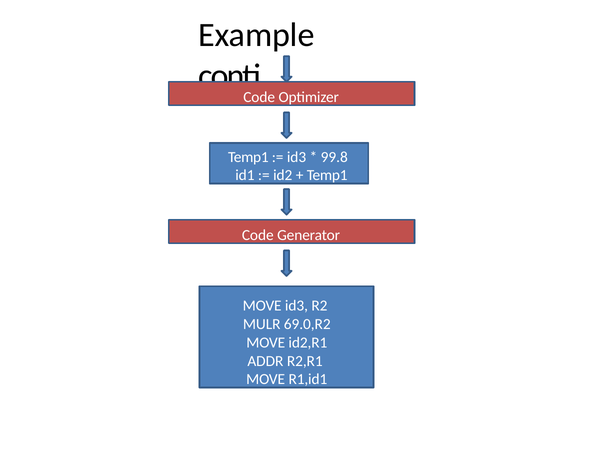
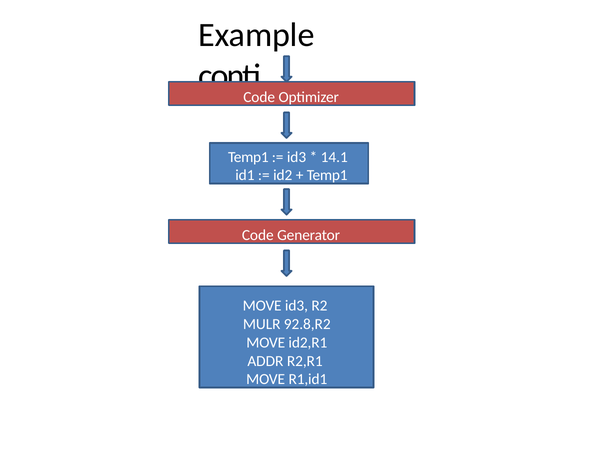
99.8: 99.8 -> 14.1 (334, 157)
69.0,R2: 69.0,R2 -> 92.8,R2 (307, 325)
